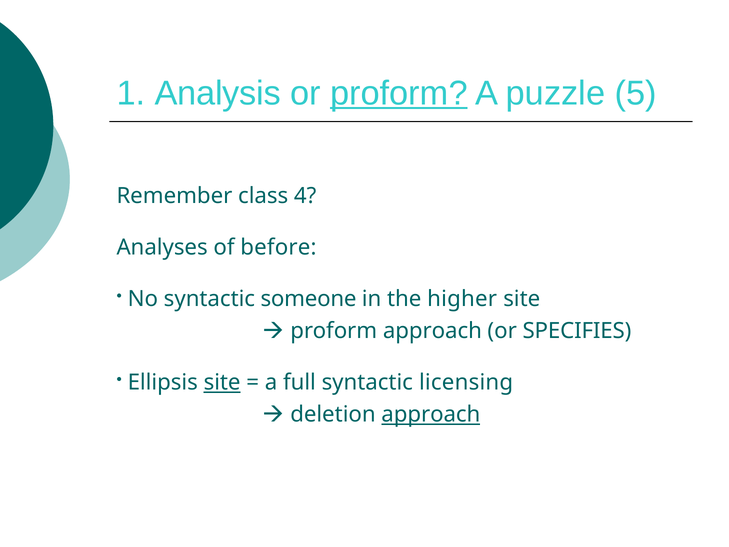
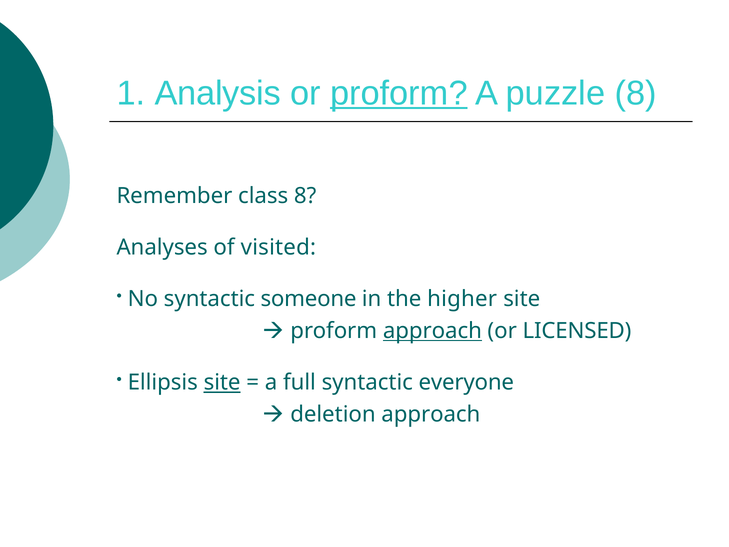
puzzle 5: 5 -> 8 (636, 93)
class 4: 4 -> 8 (305, 196)
before: before -> visited (278, 247)
approach underline: none -> present (432, 331)
SPECIFIES: SPECIFIES -> LICENSED (577, 331)
licensing: licensing -> everyone (466, 382)
approach underline: present -> none (431, 414)
